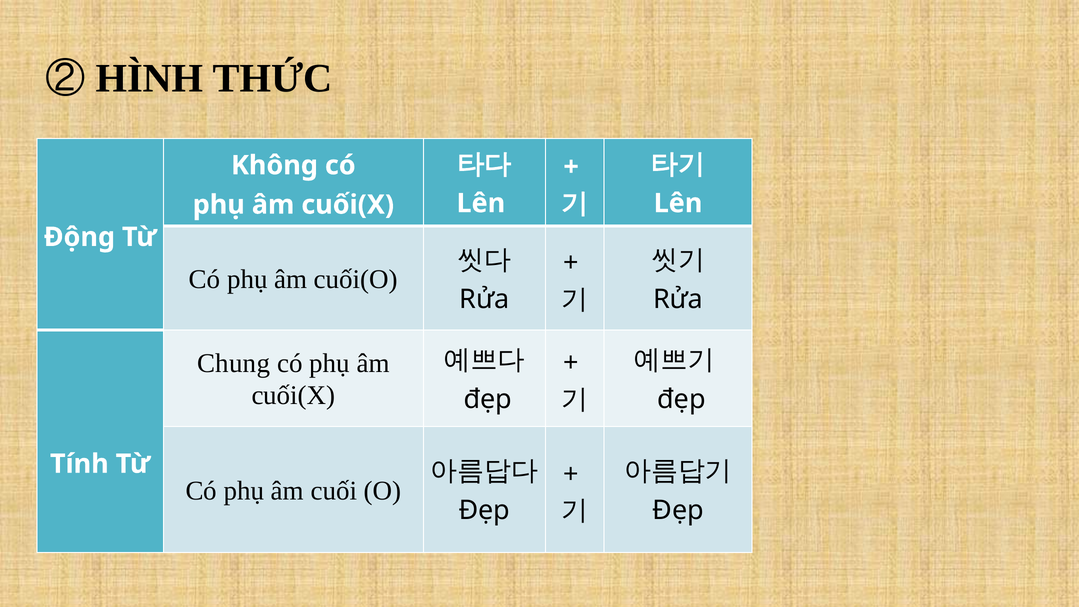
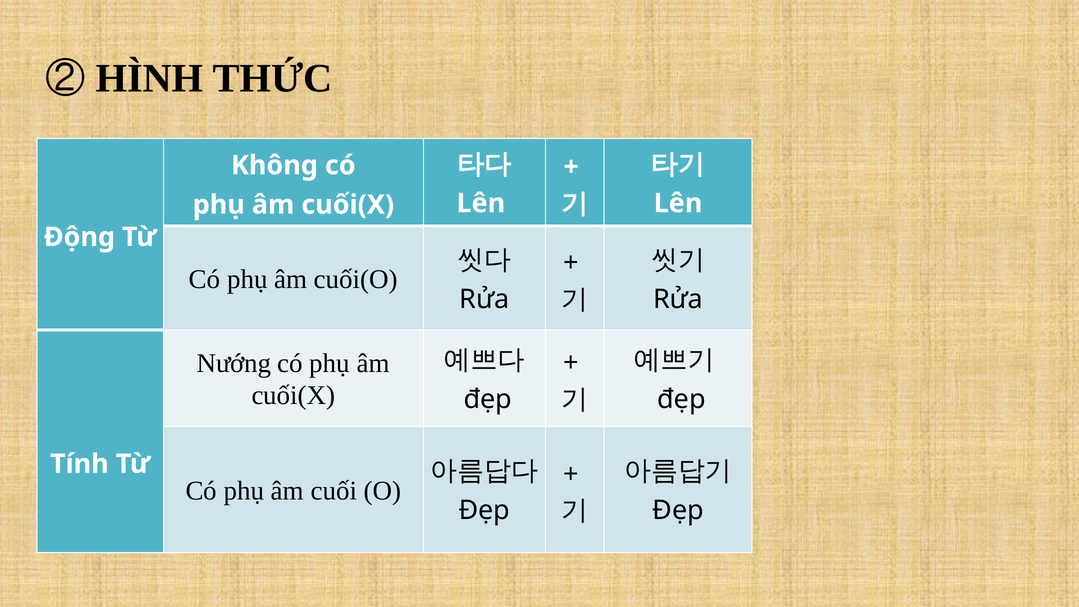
Chung: Chung -> Nướng (234, 363)
